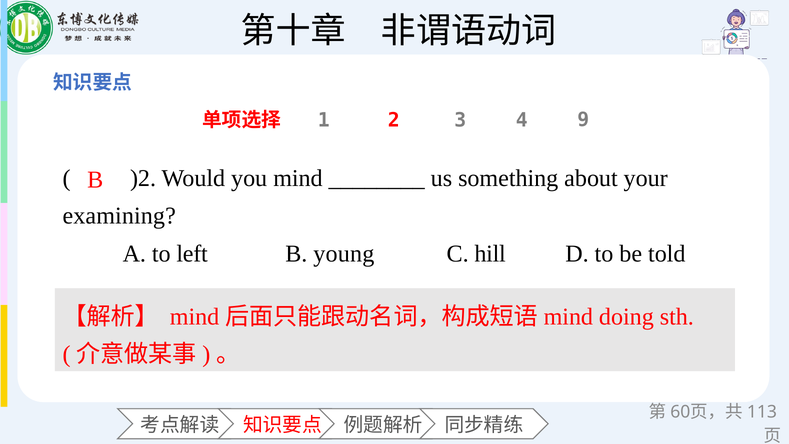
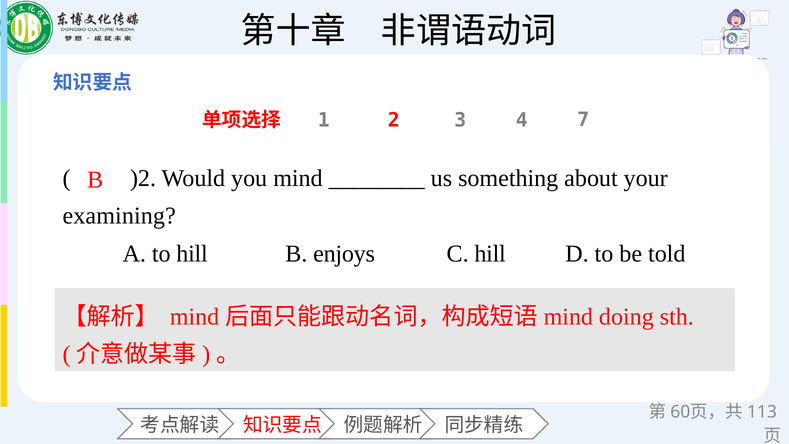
9: 9 -> 7 (583, 120)
to left: left -> hill (192, 254)
young: young -> enjoys (344, 254)
